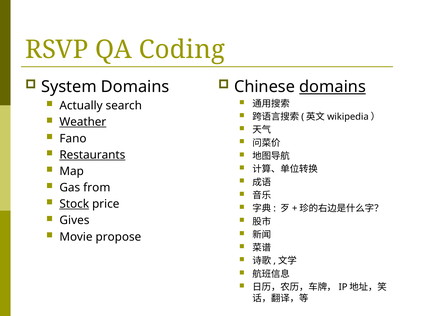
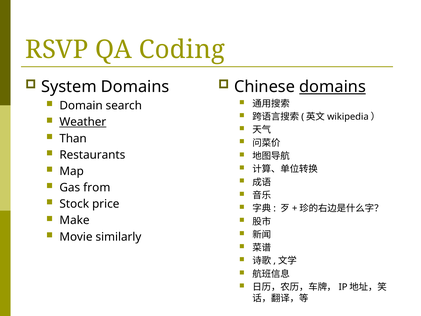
Actually: Actually -> Domain (81, 106)
Fano: Fano -> Than (73, 138)
Restaurants underline: present -> none (92, 155)
Stock underline: present -> none (74, 204)
Gives: Gives -> Make (75, 220)
propose: propose -> similarly (118, 237)
